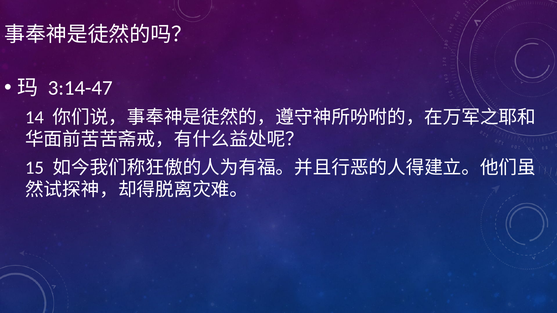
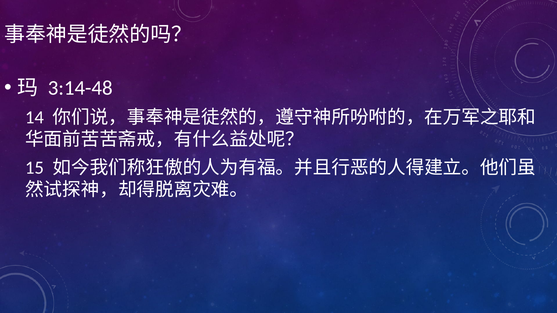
3:14-47: 3:14-47 -> 3:14-48 (80, 88)
